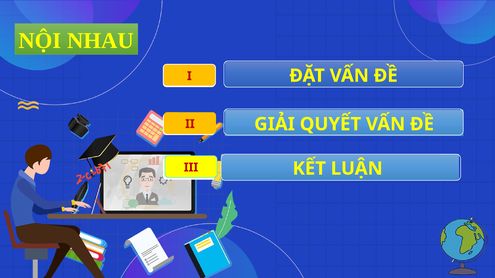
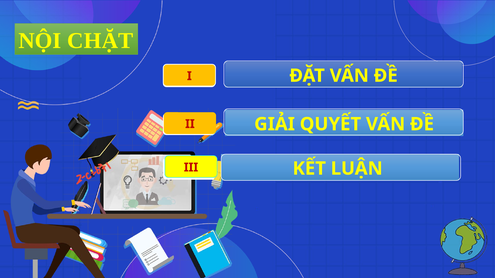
NHAU: NHAU -> CHẶT (100, 41)
